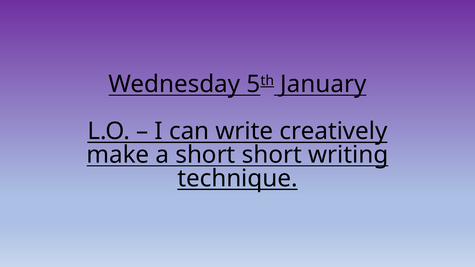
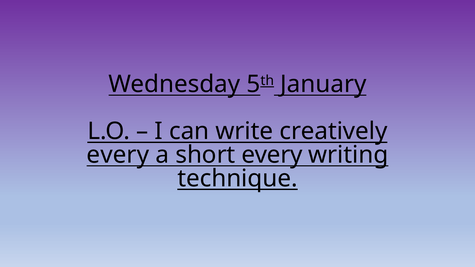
make: make -> every (118, 155)
short short: short -> every (272, 155)
